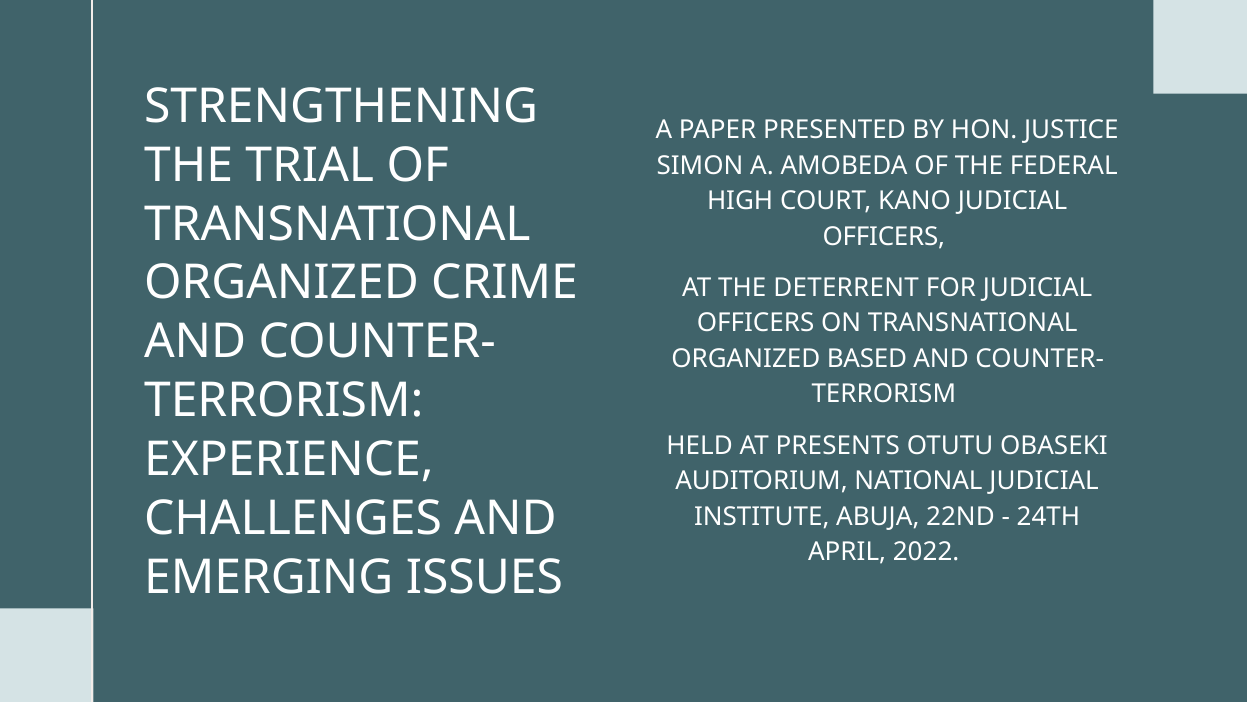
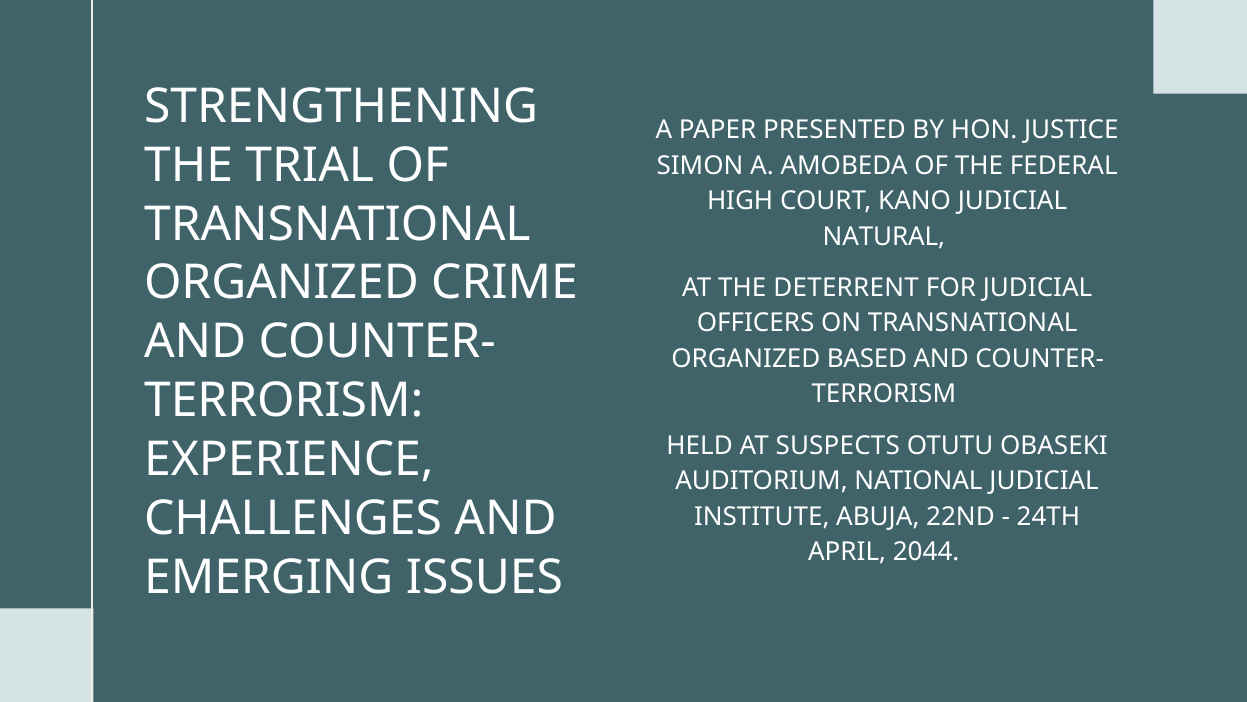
OFFICERS: OFFICERS -> NATURAL (884, 236)
PRESENTS: PRESENTS -> SUSPECTS (838, 445)
2022: 2022 -> 2044 (926, 552)
